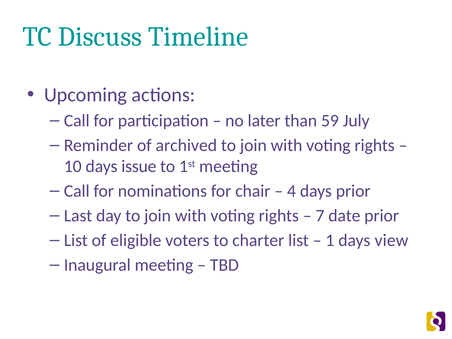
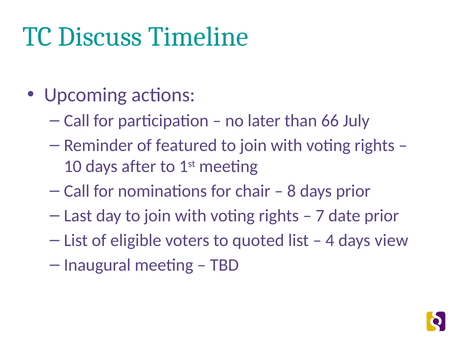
59: 59 -> 66 (330, 121)
archived: archived -> featured (186, 145)
issue: issue -> after (139, 167)
4: 4 -> 8 (291, 191)
charter: charter -> quoted (258, 240)
1: 1 -> 4 (330, 240)
